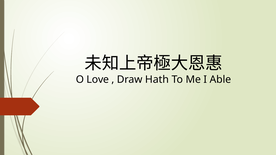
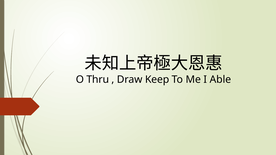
Love: Love -> Thru (98, 80)
Hath: Hath -> Keep (157, 80)
